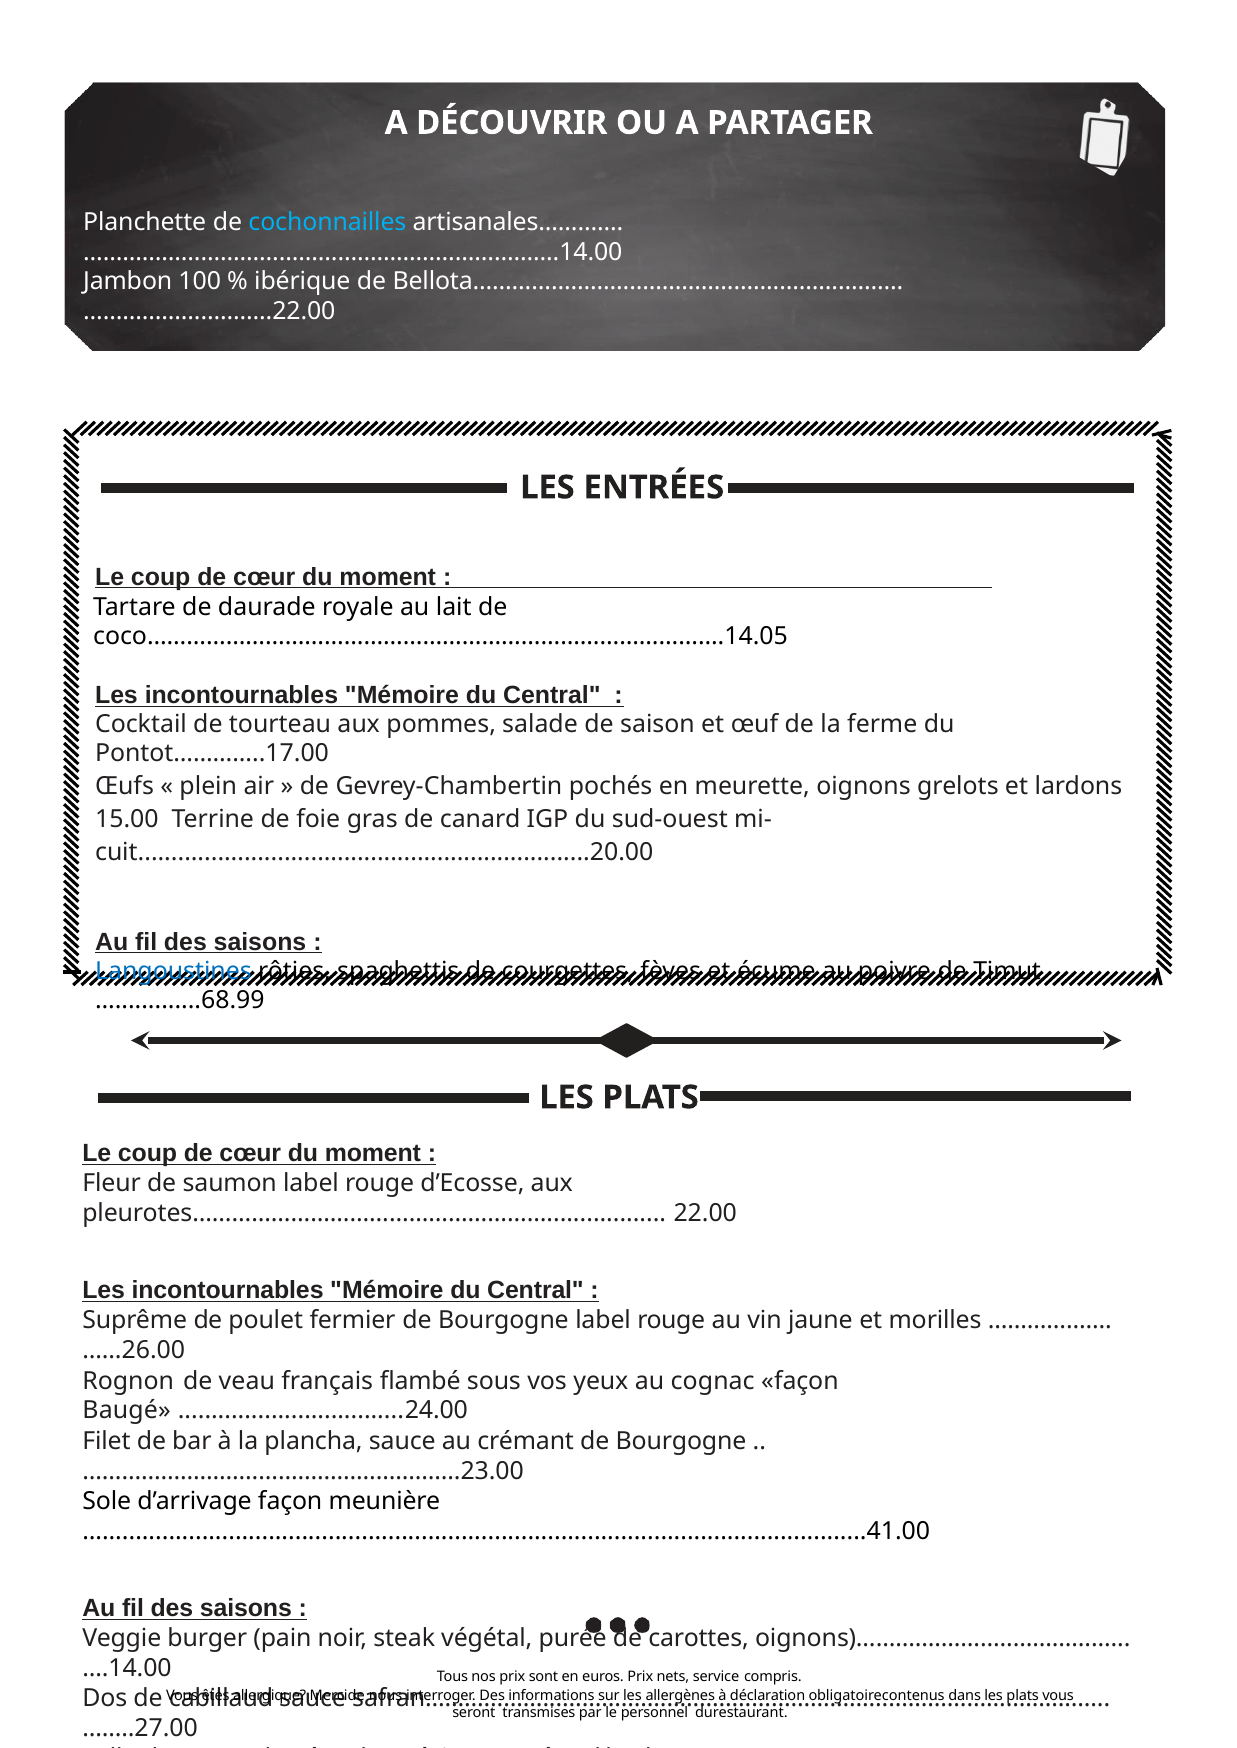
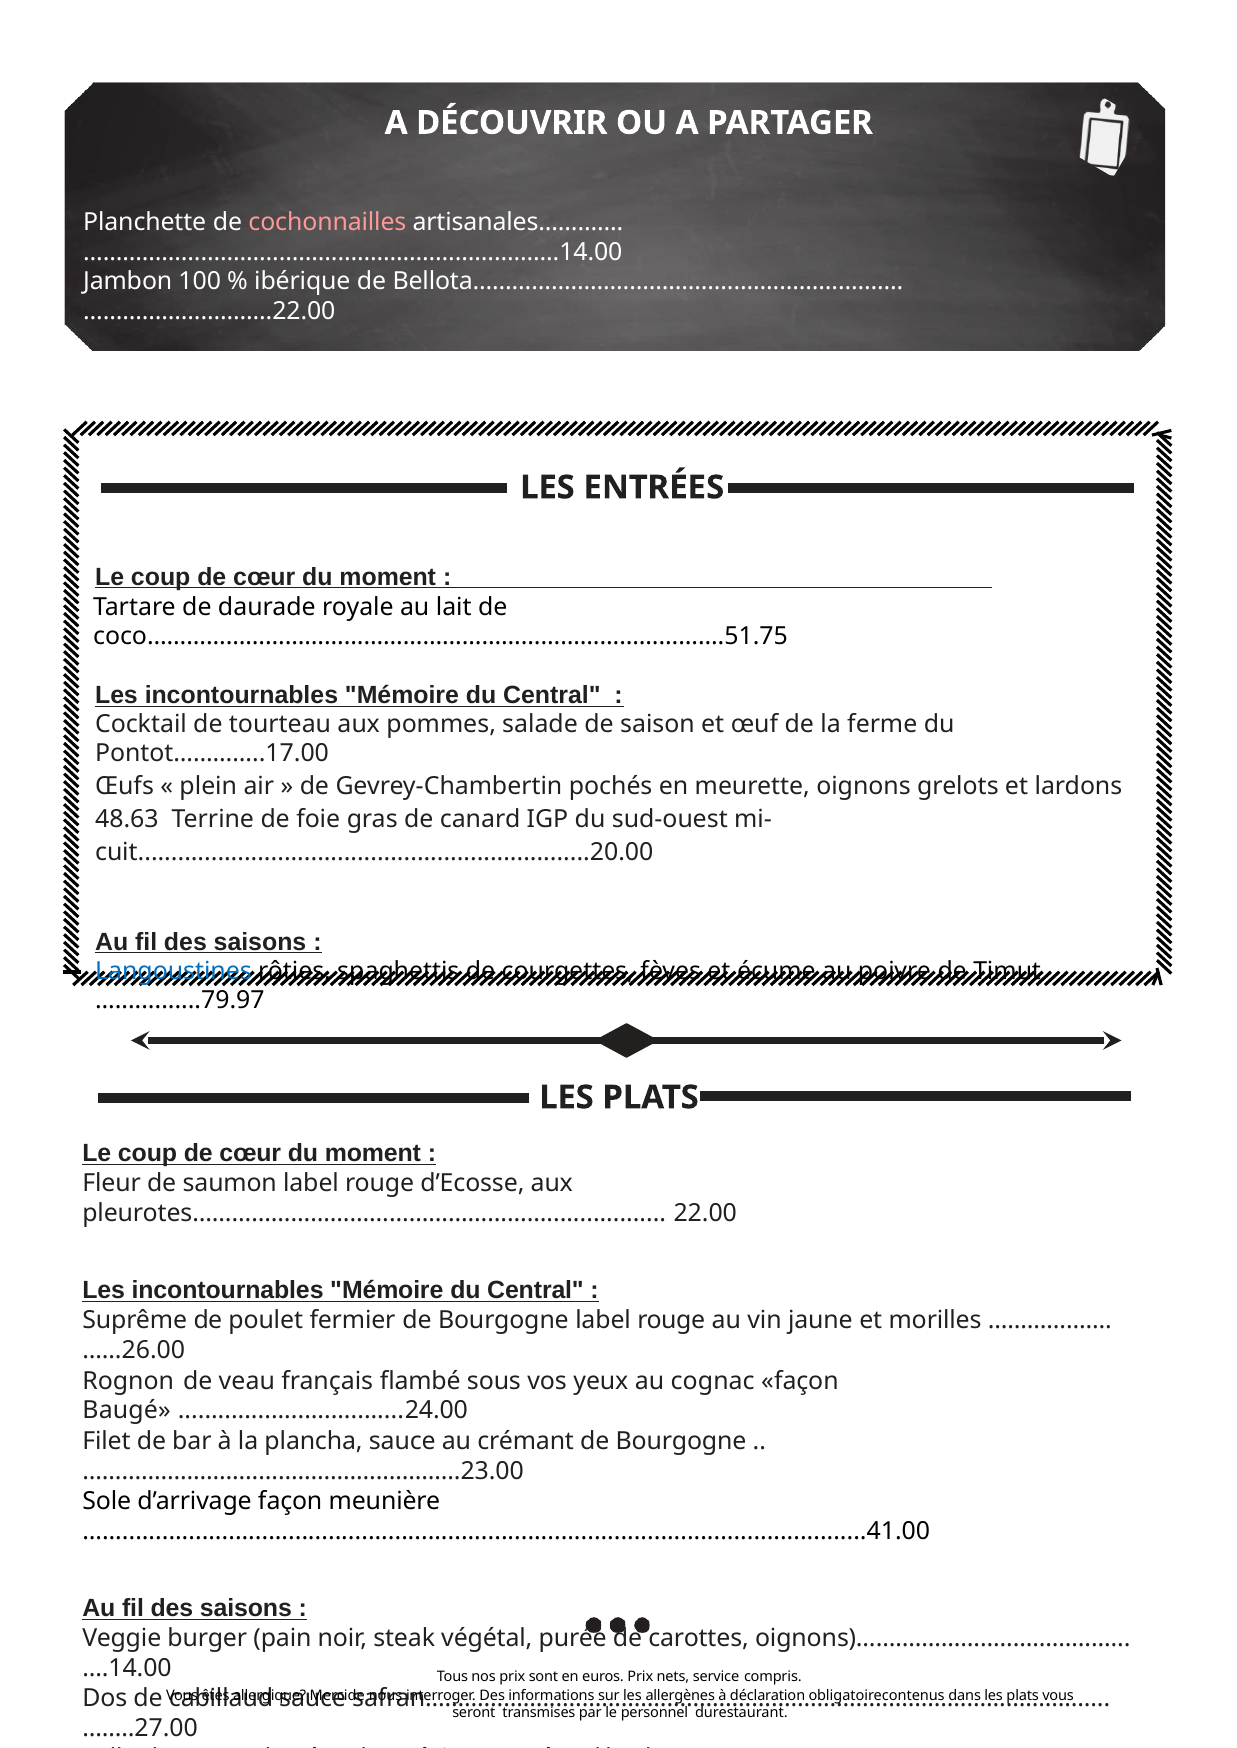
cochonnailles colour: light blue -> pink (327, 222)
coco…………………………………………………………………………….14.05: coco…………………………………………………………………………….14.05 -> coco…………………………………………………………………………….51.75 (441, 637)
15.00: 15.00 -> 48.63 (127, 820)
….............68.99: ….............68.99 -> ….............79.97 (180, 1001)
